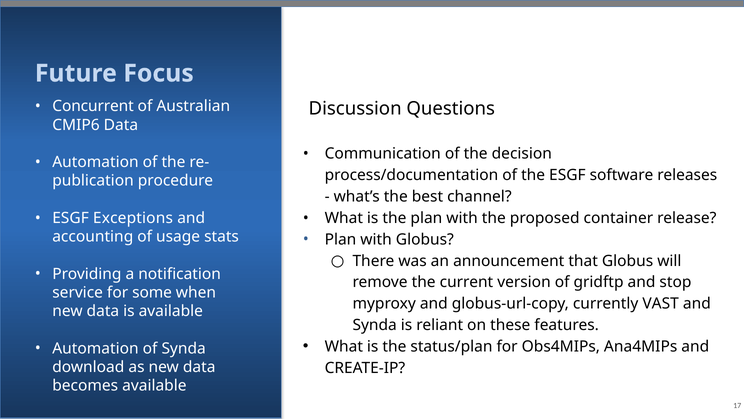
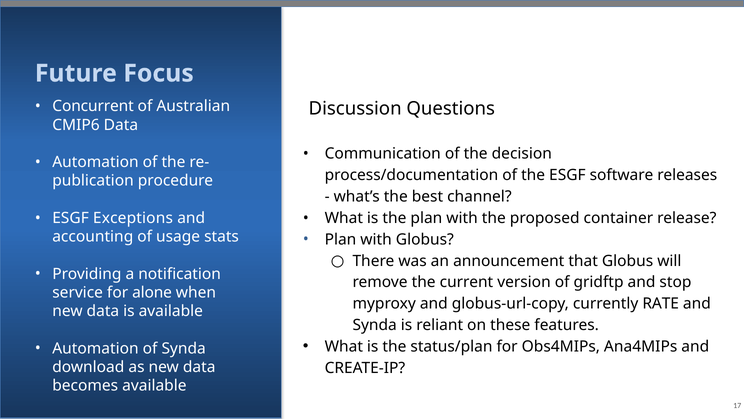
some: some -> alone (152, 292)
VAST: VAST -> RATE (661, 303)
